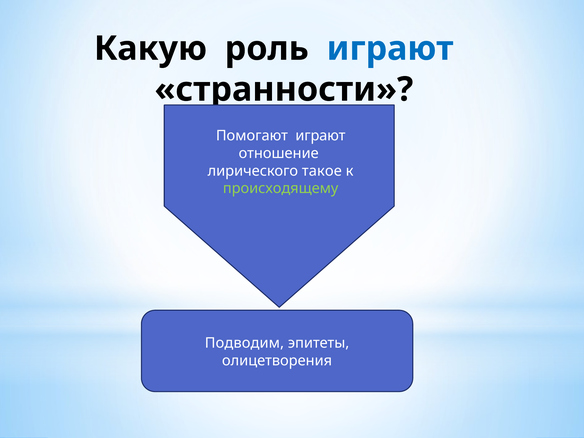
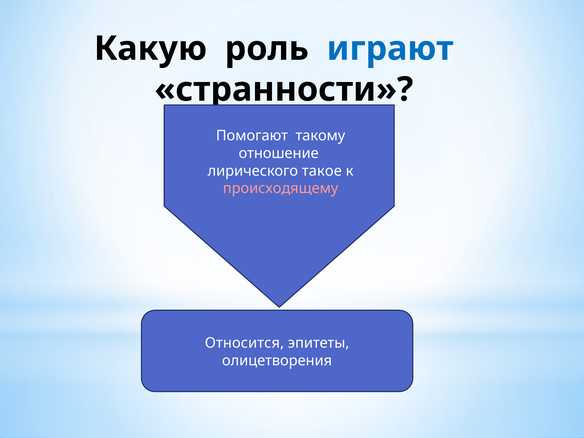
Помогают играют: играют -> такому (320, 136)
происходящему colour: light green -> pink (281, 188)
Подводим: Подводим -> Относится (244, 343)
